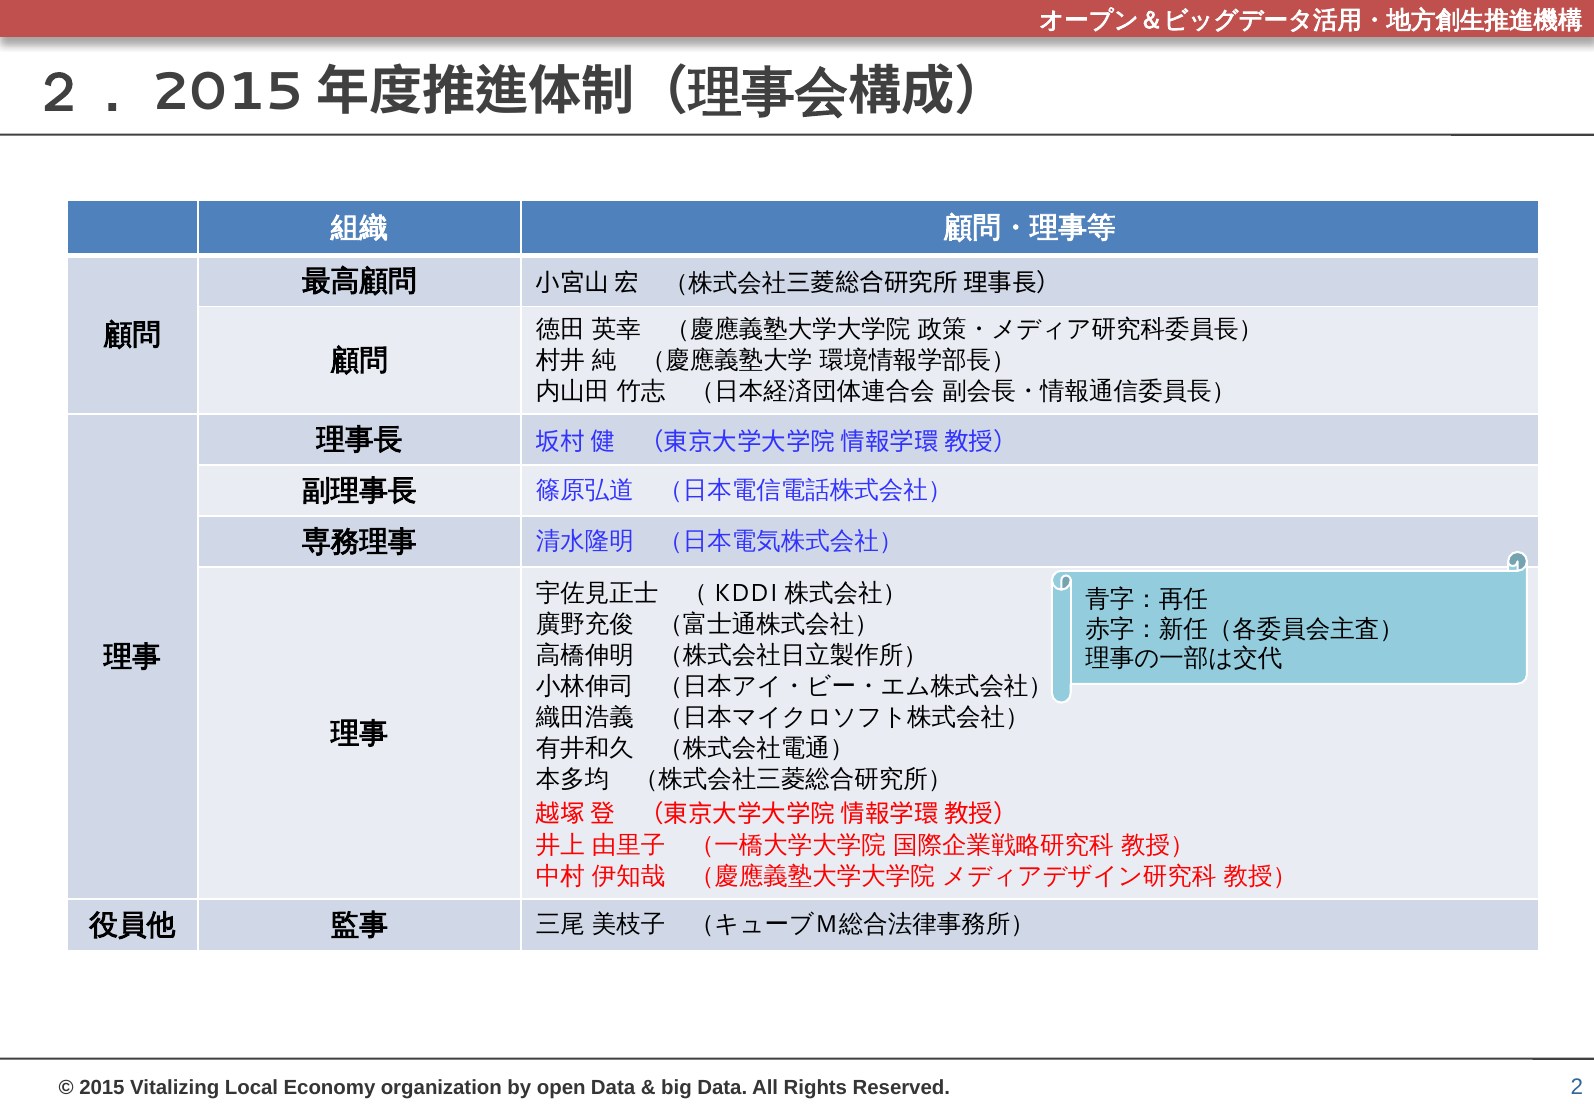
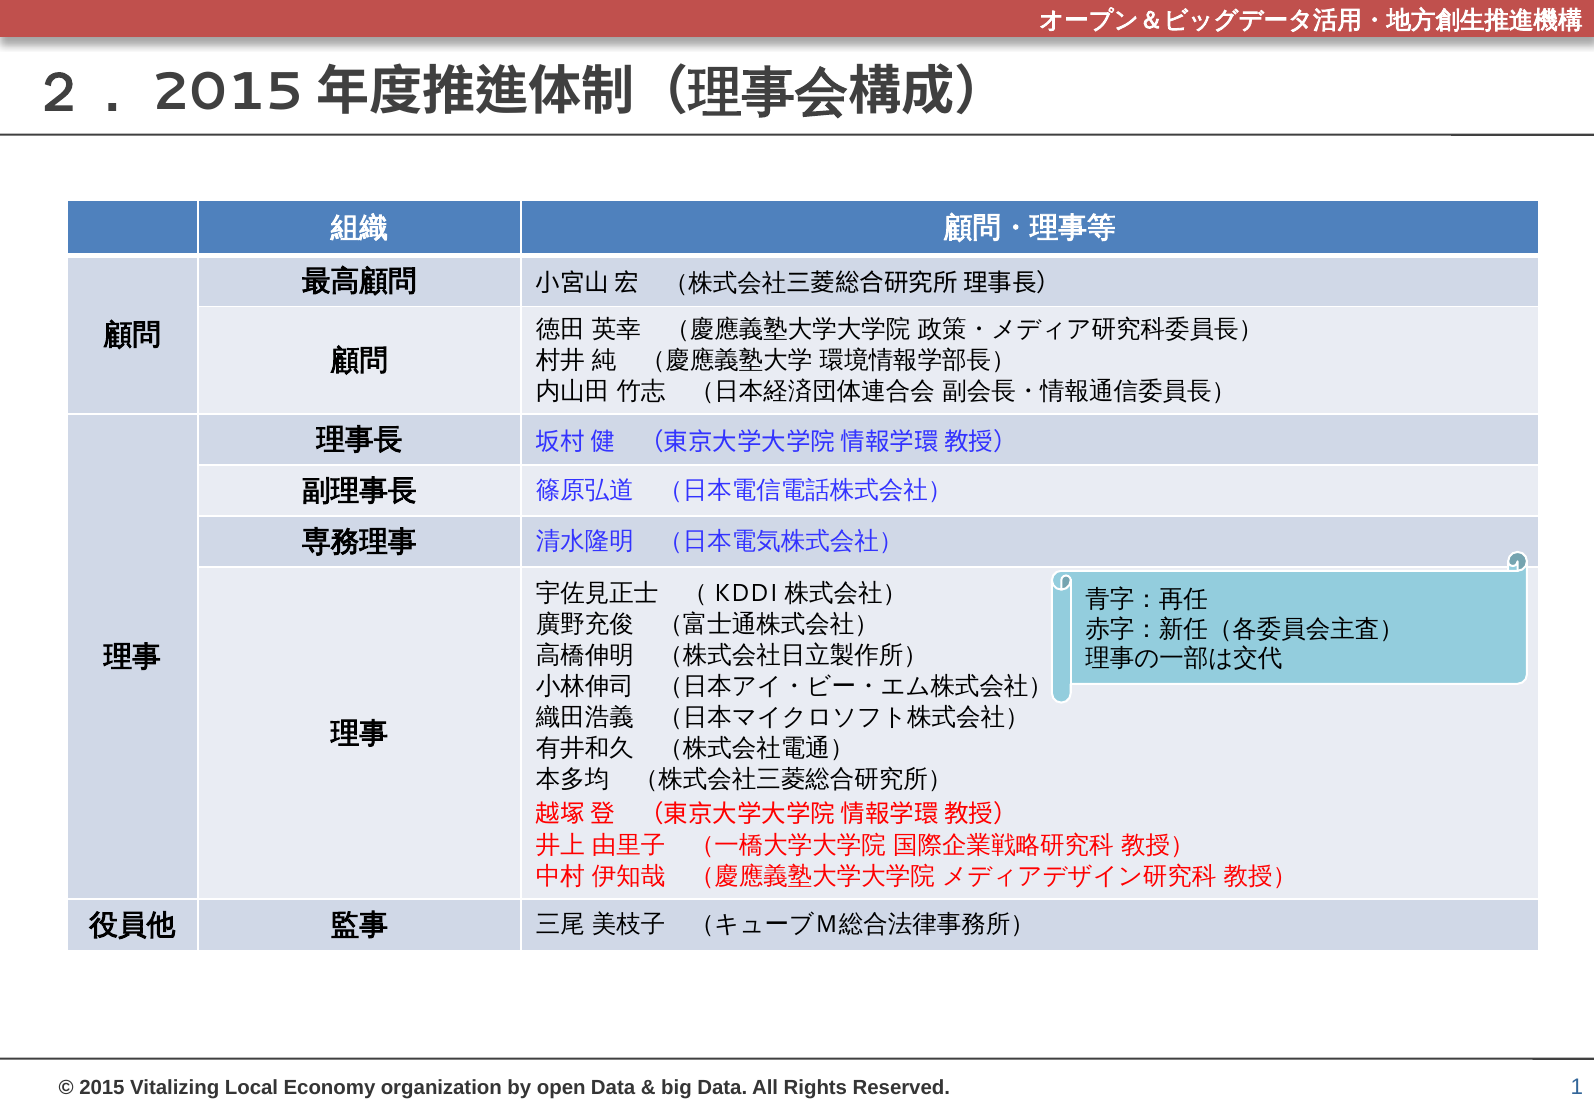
2: 2 -> 1 (1577, 1086)
